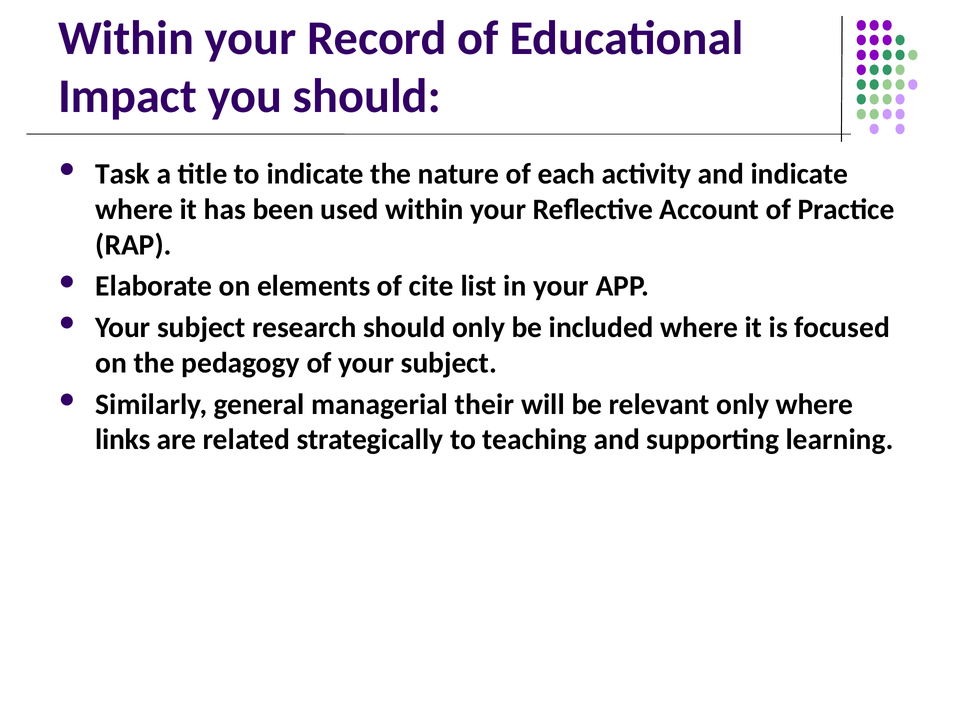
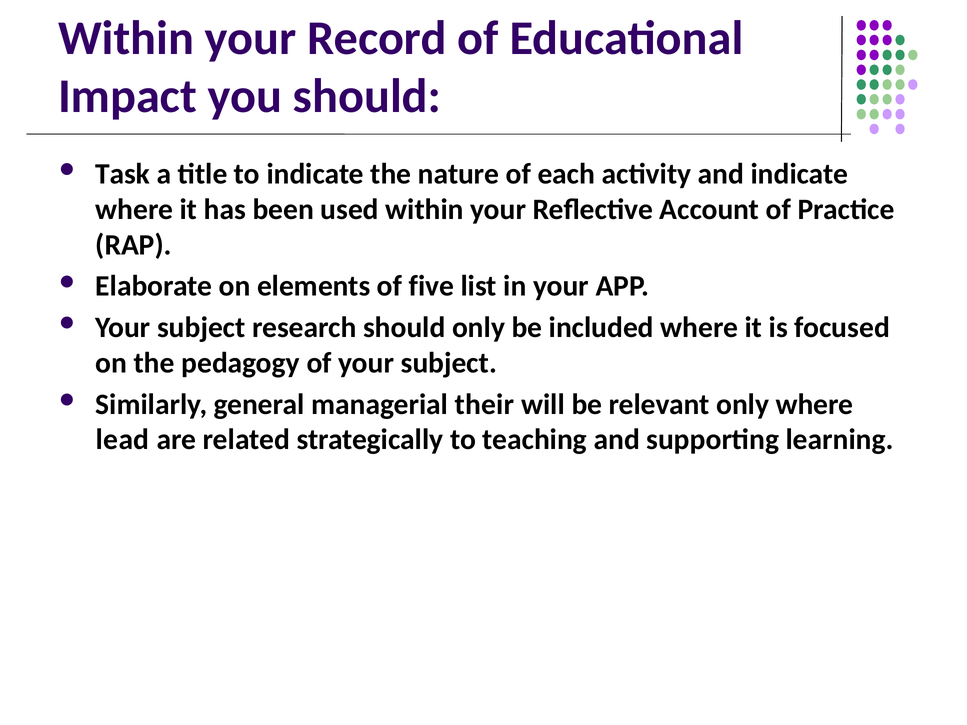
cite: cite -> five (431, 286)
links: links -> lead (123, 440)
